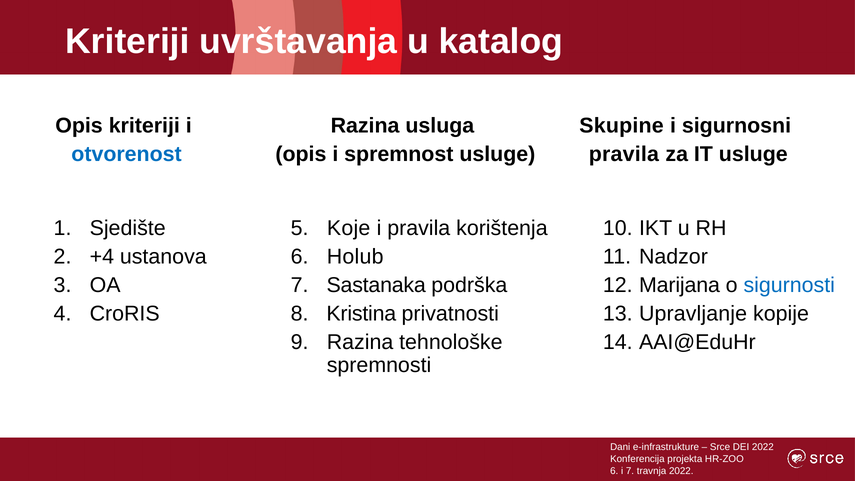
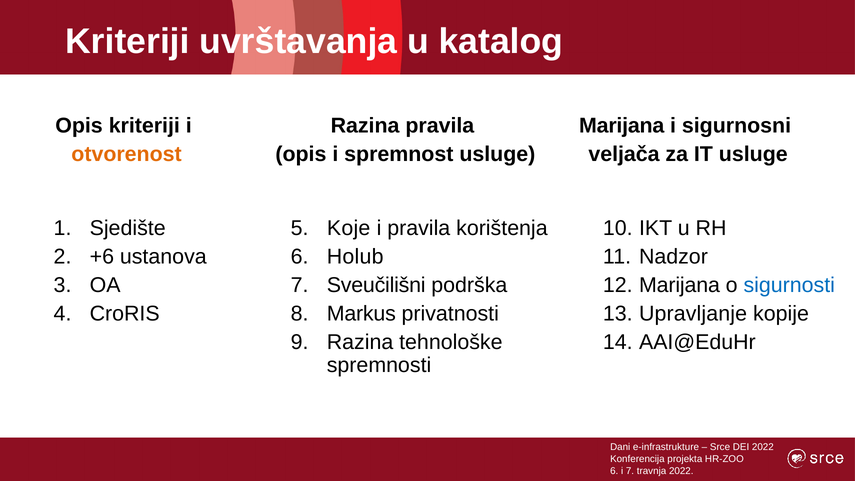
Razina usluga: usluga -> pravila (440, 126)
Skupine: Skupine -> Marijana (622, 126)
otvorenost colour: blue -> orange (127, 154)
pravila: pravila -> veljača (624, 154)
+4: +4 -> +6 (102, 257)
Sastanaka: Sastanaka -> Sveučilišni (376, 285)
Kristina: Kristina -> Markus (361, 314)
